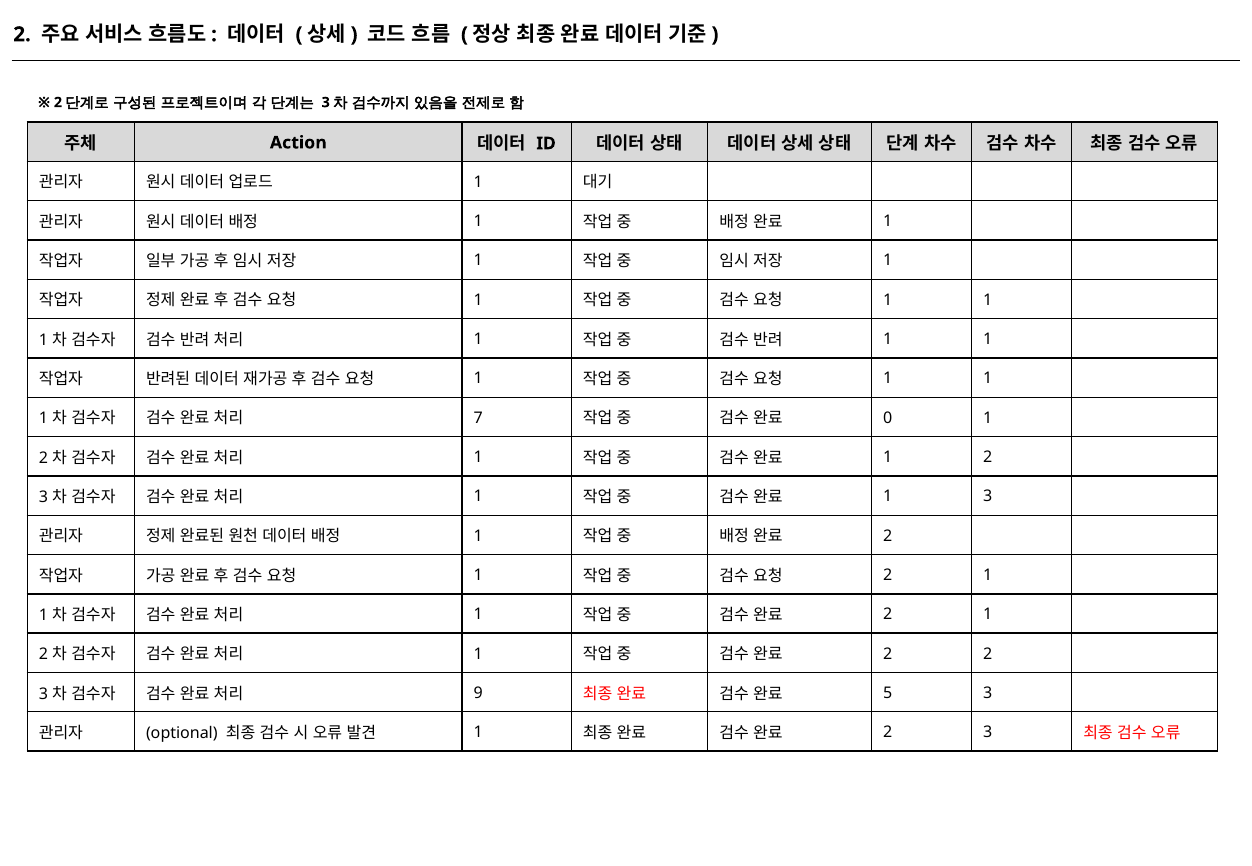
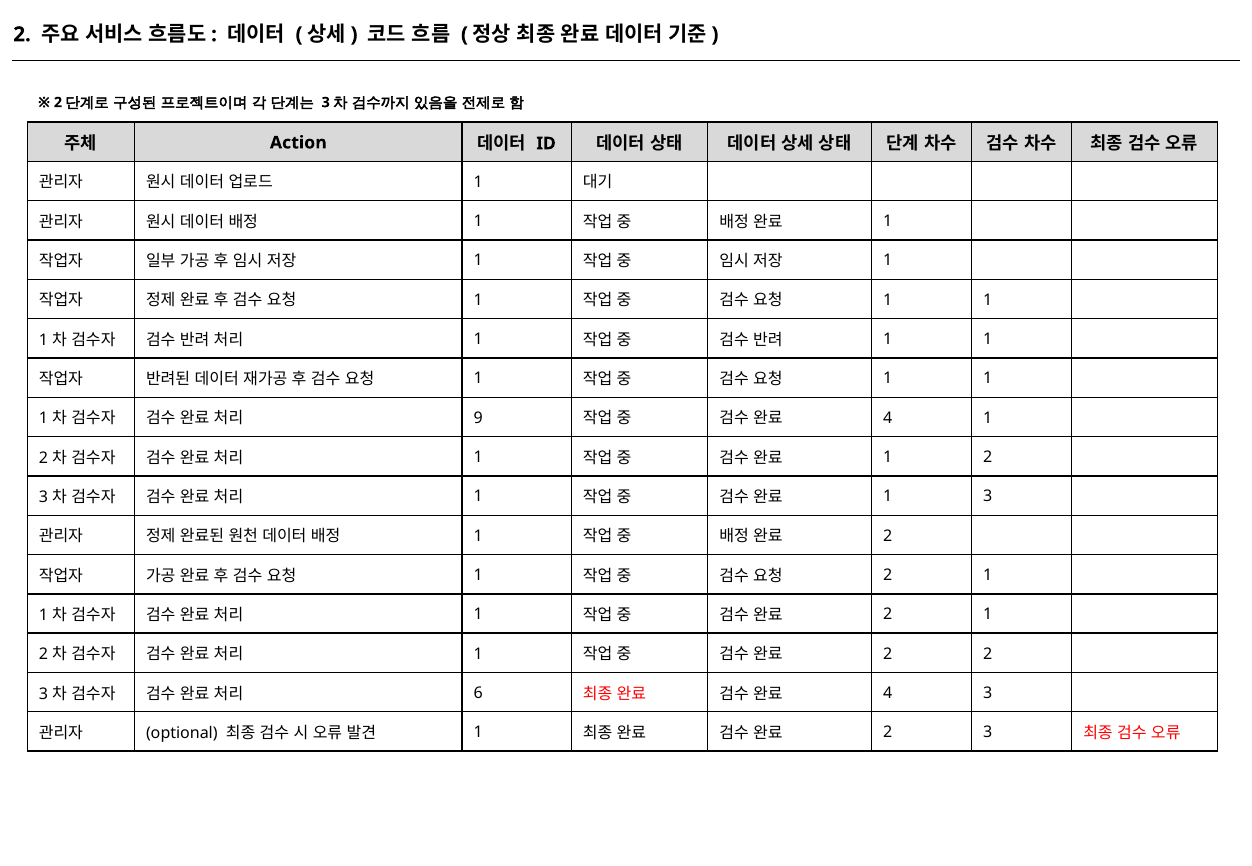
7: 7 -> 9 (478, 418)
0: 0 -> 4 (888, 418)
9: 9 -> 6 (478, 694)
5: 5 -> 4 (888, 694)
